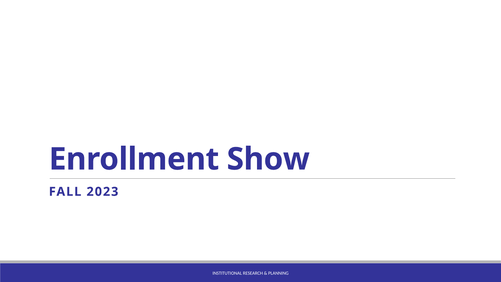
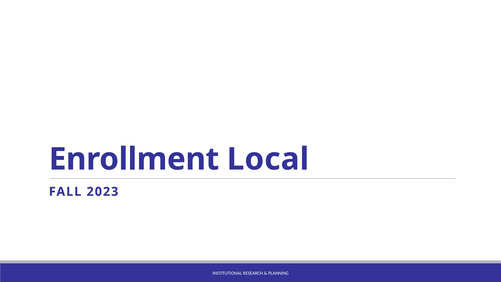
Show: Show -> Local (268, 159)
